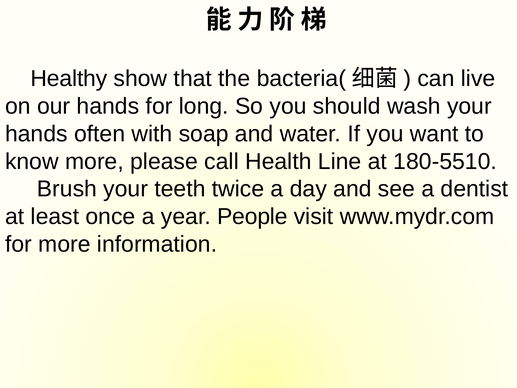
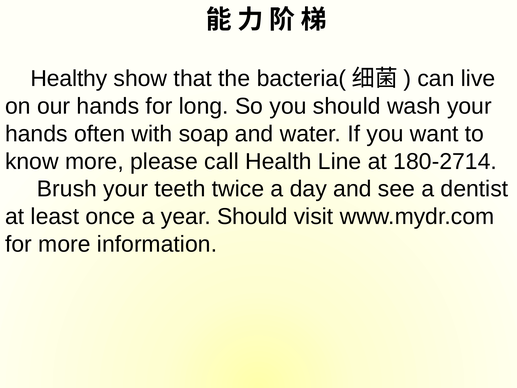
180-5510: 180-5510 -> 180-2714 (445, 161)
year People: People -> Should (252, 217)
